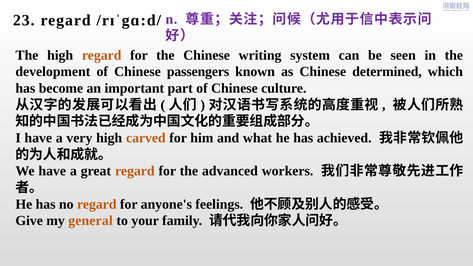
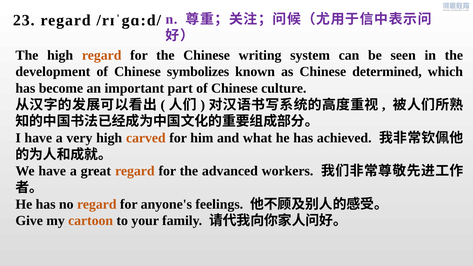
passengers: passengers -> symbolizes (198, 72)
general: general -> cartoon (91, 221)
